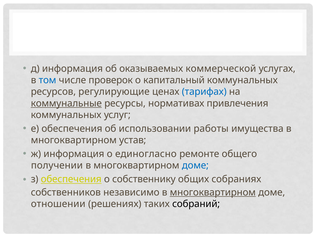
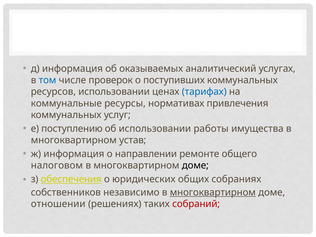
коммерческой: коммерческой -> аналитический (221, 69)
капитальный: капитальный -> поступивших (174, 80)
ресурсов регулирующие: регулирующие -> использовании (114, 92)
коммунальные underline: present -> none (66, 103)
е обеспечения: обеспечения -> поступлению (72, 129)
единогласно: единогласно -> направлении (146, 154)
получении: получении -> налоговом (57, 165)
доме colour: blue -> black (195, 165)
собственнику: собственнику -> юридических (144, 179)
собраний colour: black -> red (196, 204)
